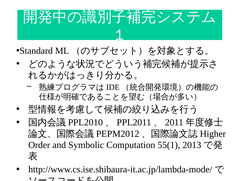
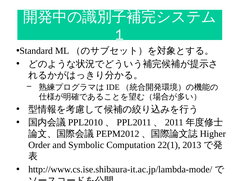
55(1: 55(1 -> 22(1 (169, 145)
